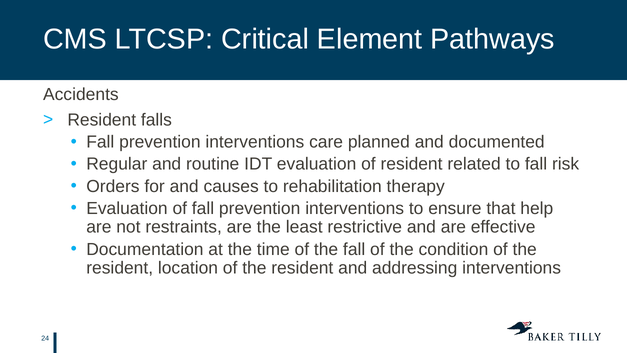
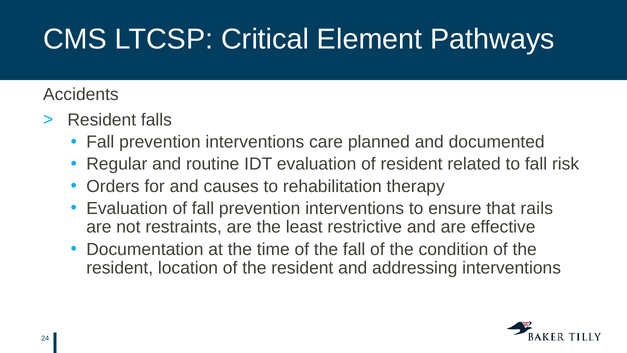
help: help -> rails (537, 208)
